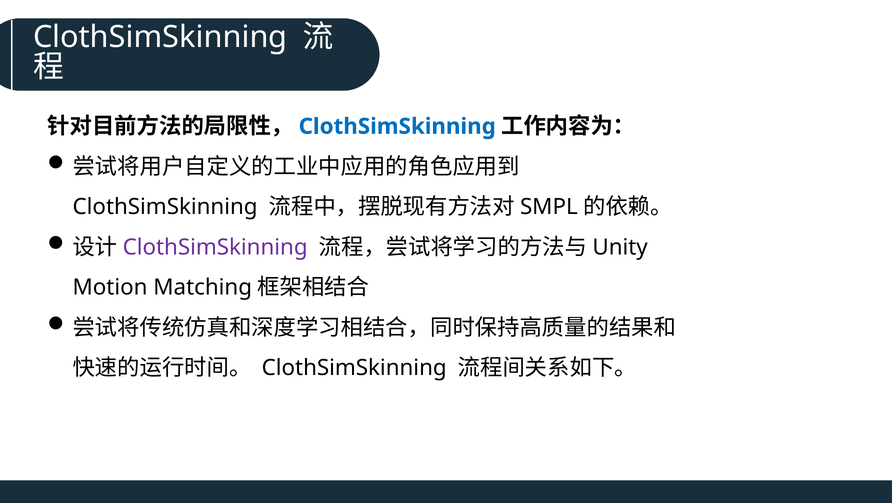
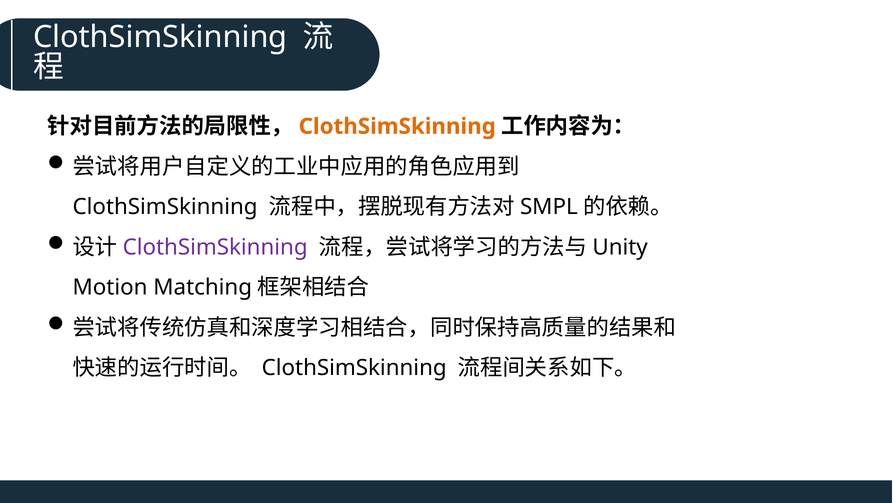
ClothSimSkinning colour: blue -> orange (397, 126)
